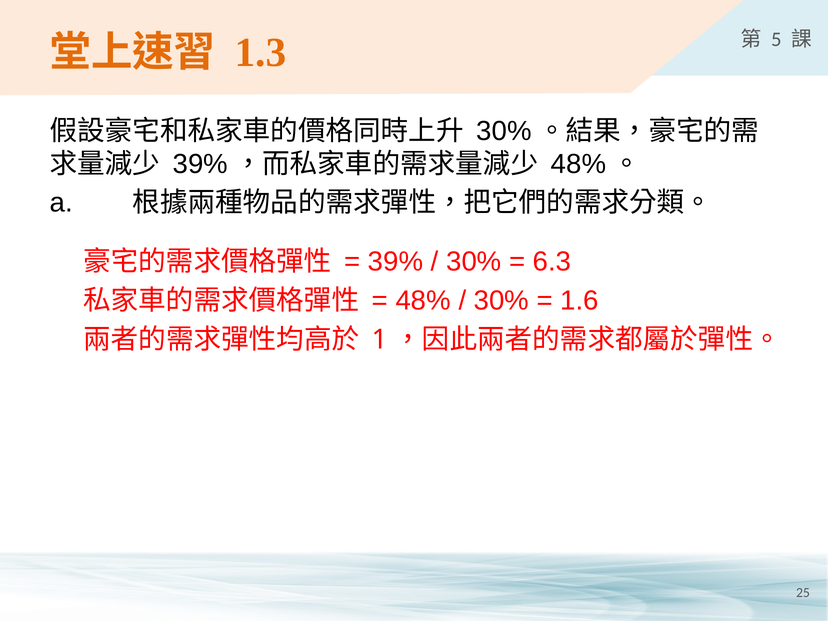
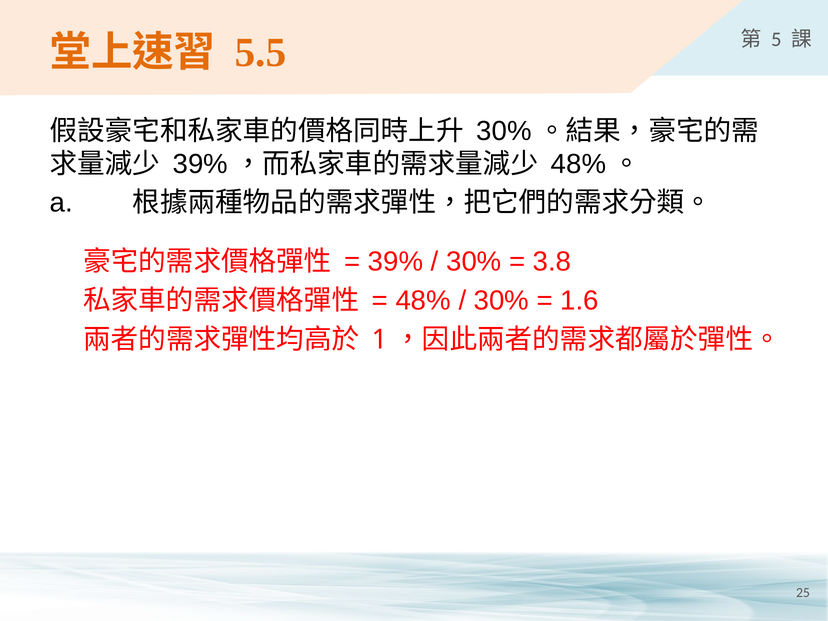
1.3: 1.3 -> 5.5 (260, 53)
6.3: 6.3 -> 3.8 (552, 261)
